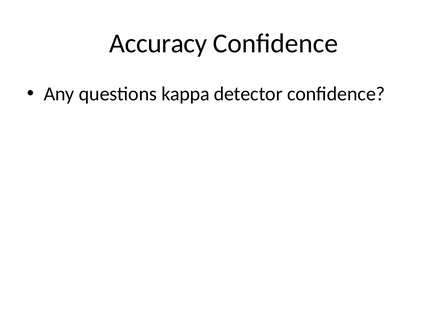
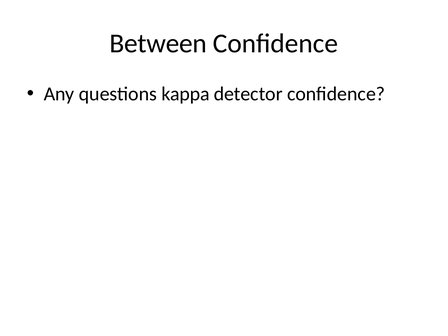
Accuracy: Accuracy -> Between (158, 43)
